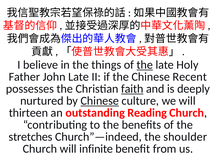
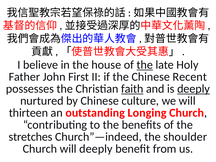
things: things -> house (106, 65)
John Late: Late -> First (79, 77)
deeply underline: none -> present (194, 89)
Chinese underline: present -> none (100, 101)
Reading: Reading -> Longing (147, 113)
will infinite: infinite -> deeply (96, 149)
